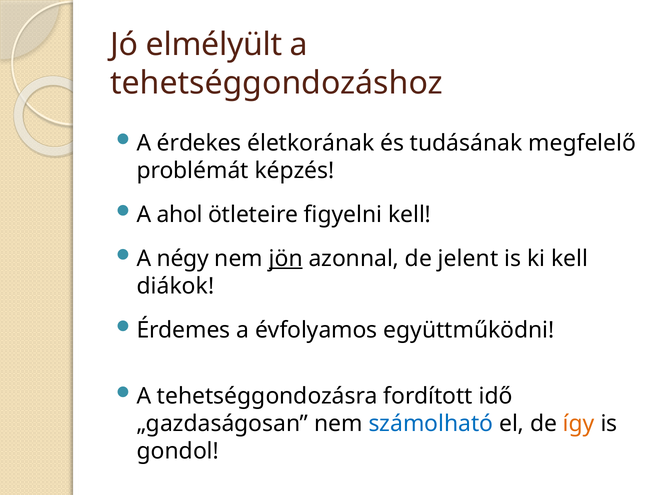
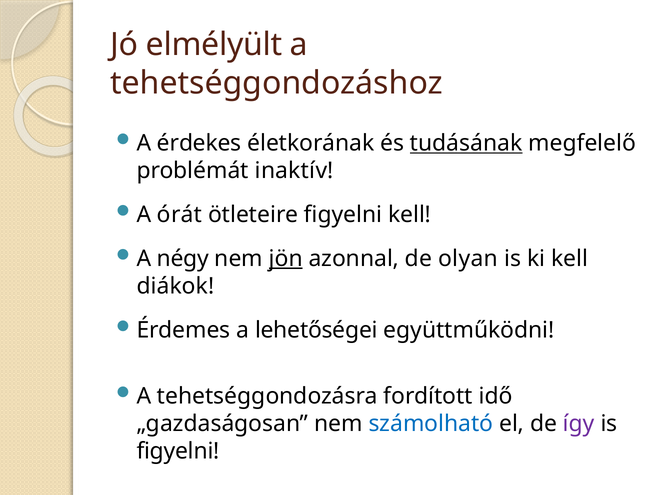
tudásának underline: none -> present (466, 143)
képzés: képzés -> inaktív (294, 171)
ahol: ahol -> órát (179, 215)
jelent: jelent -> olyan (468, 259)
évfolyamos: évfolyamos -> lehetőségei (316, 330)
így colour: orange -> purple (579, 424)
gondol: gondol -> figyelni (178, 451)
